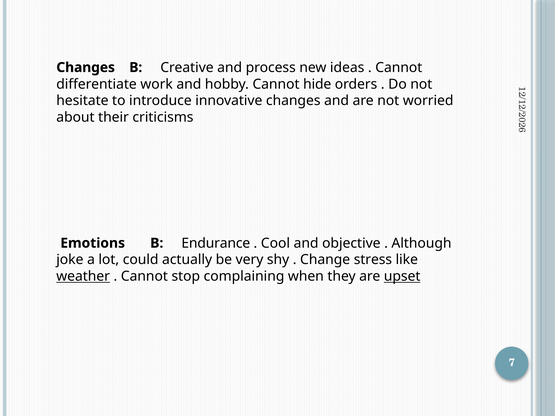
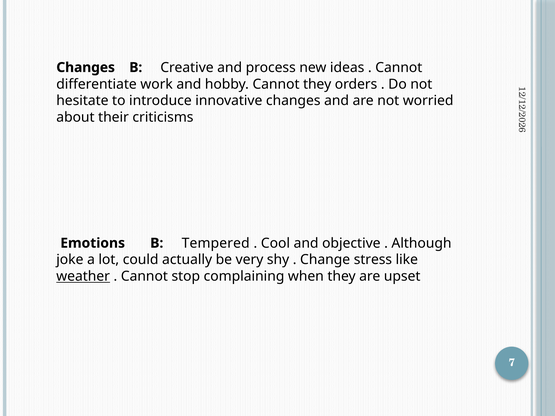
Cannot hide: hide -> they (317, 84)
Endurance: Endurance -> Tempered (216, 243)
upset underline: present -> none (402, 277)
